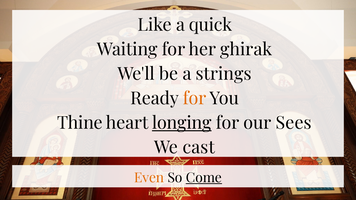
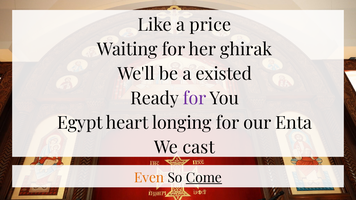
quick: quick -> price (210, 25)
strings: strings -> existed (224, 74)
for colour: orange -> purple (195, 99)
Thine: Thine -> Egypt (80, 123)
longing underline: present -> none (182, 123)
Sees: Sees -> Enta (294, 123)
